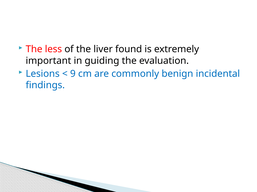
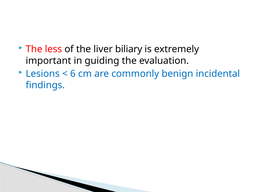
found: found -> biliary (129, 49)
9: 9 -> 6 (73, 74)
